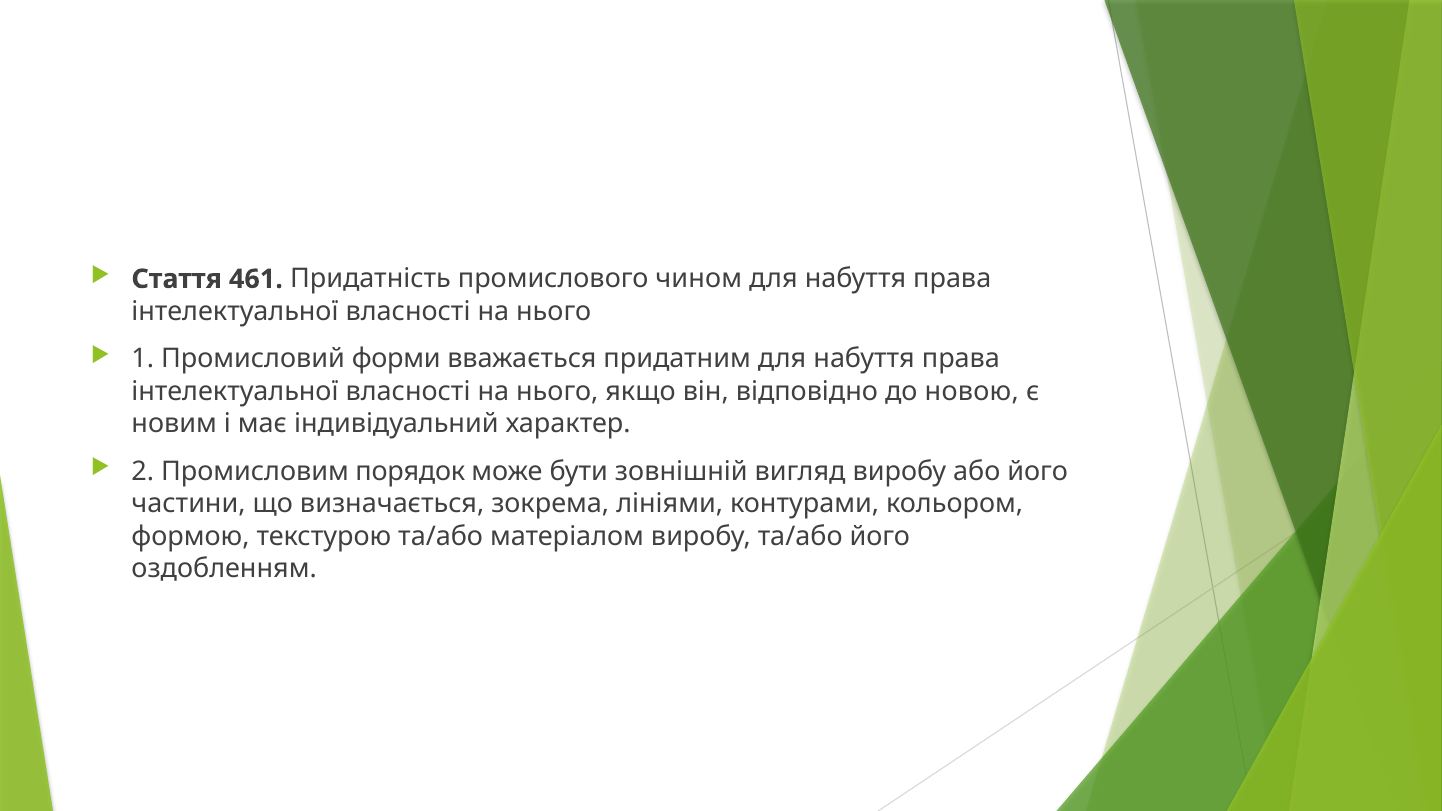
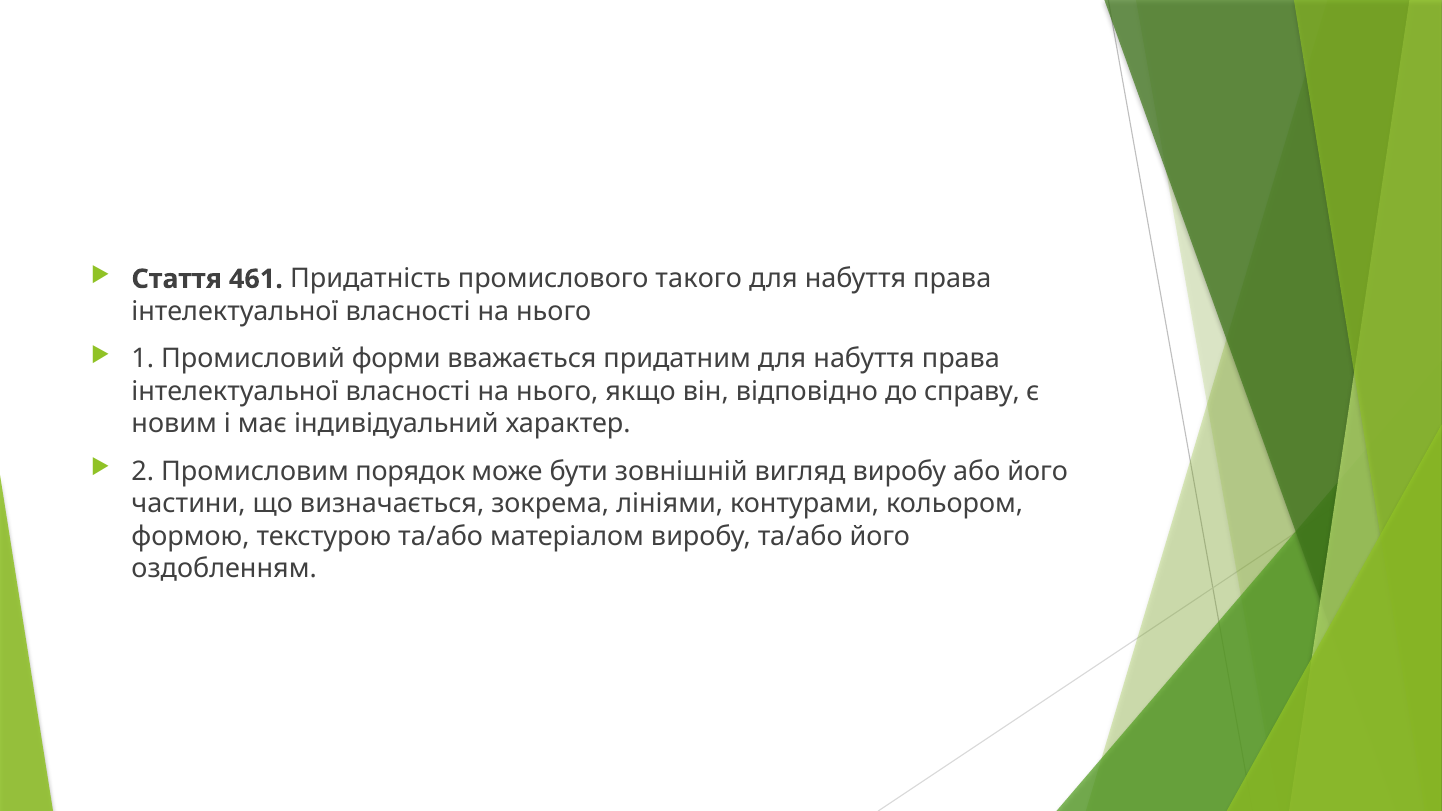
чином: чином -> такого (699, 279)
новою: новою -> справу (972, 391)
